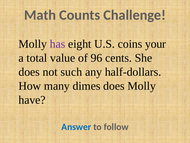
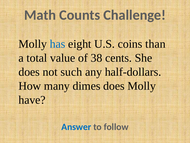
has colour: purple -> blue (58, 44)
your: your -> than (155, 44)
96: 96 -> 38 (96, 58)
